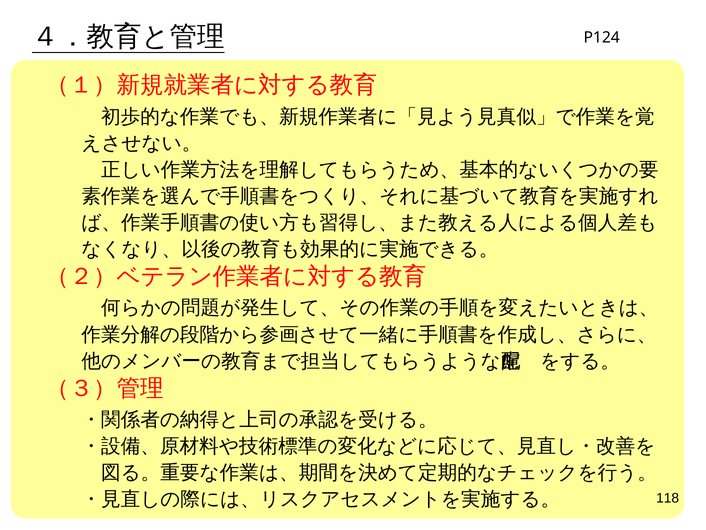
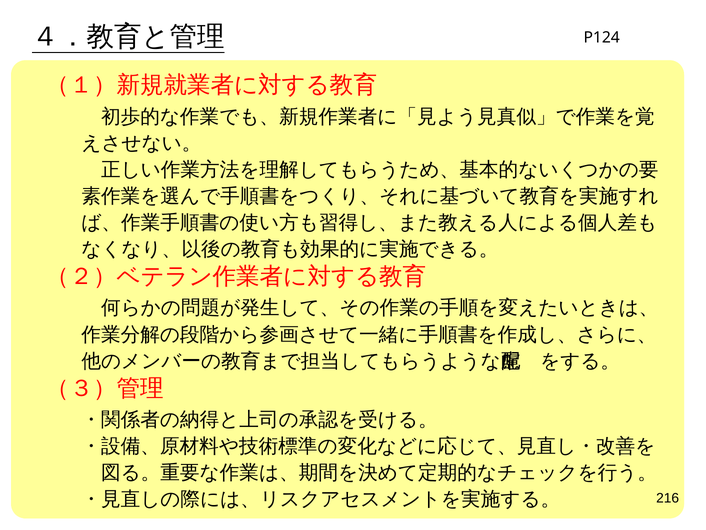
118: 118 -> 216 (668, 498)
